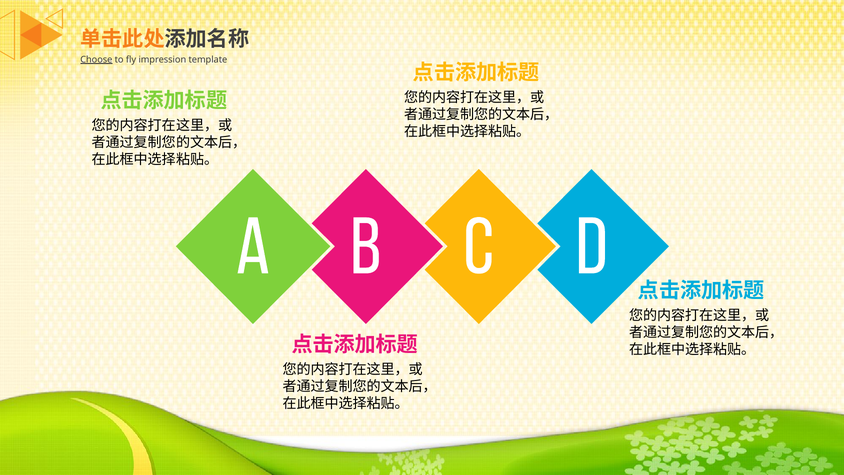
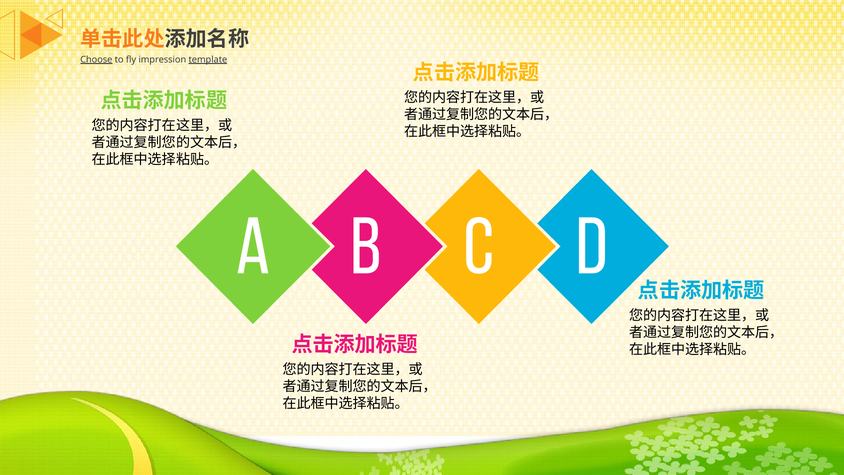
template underline: none -> present (208, 59)
